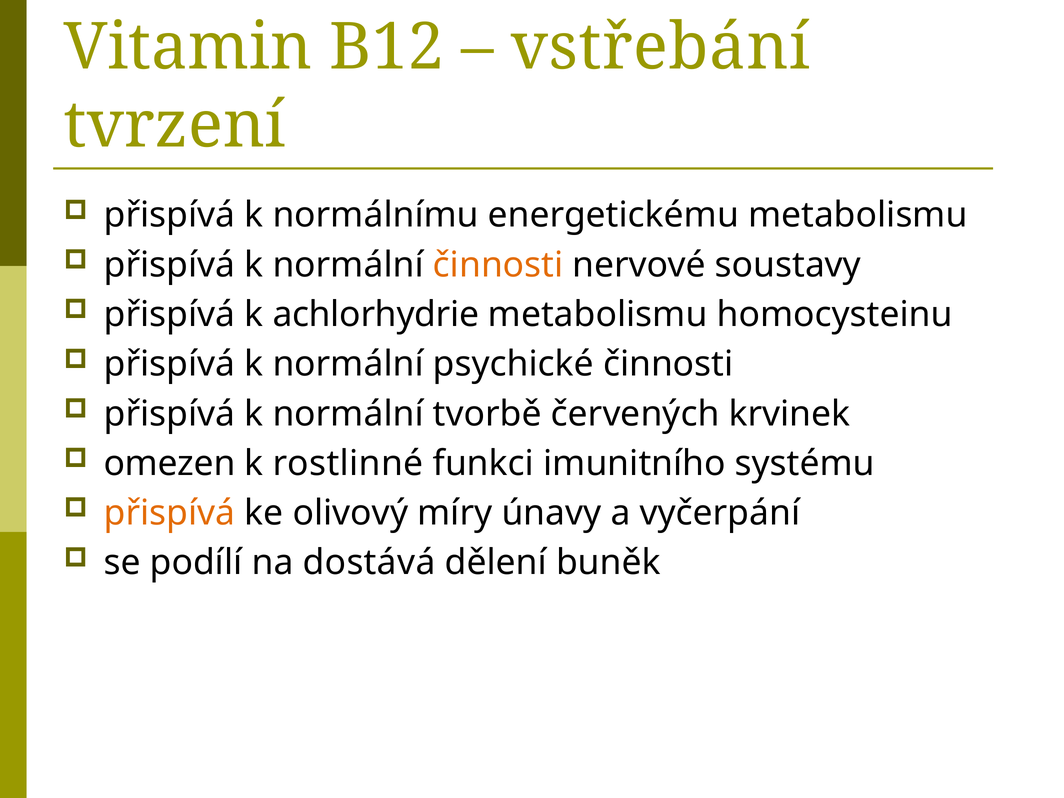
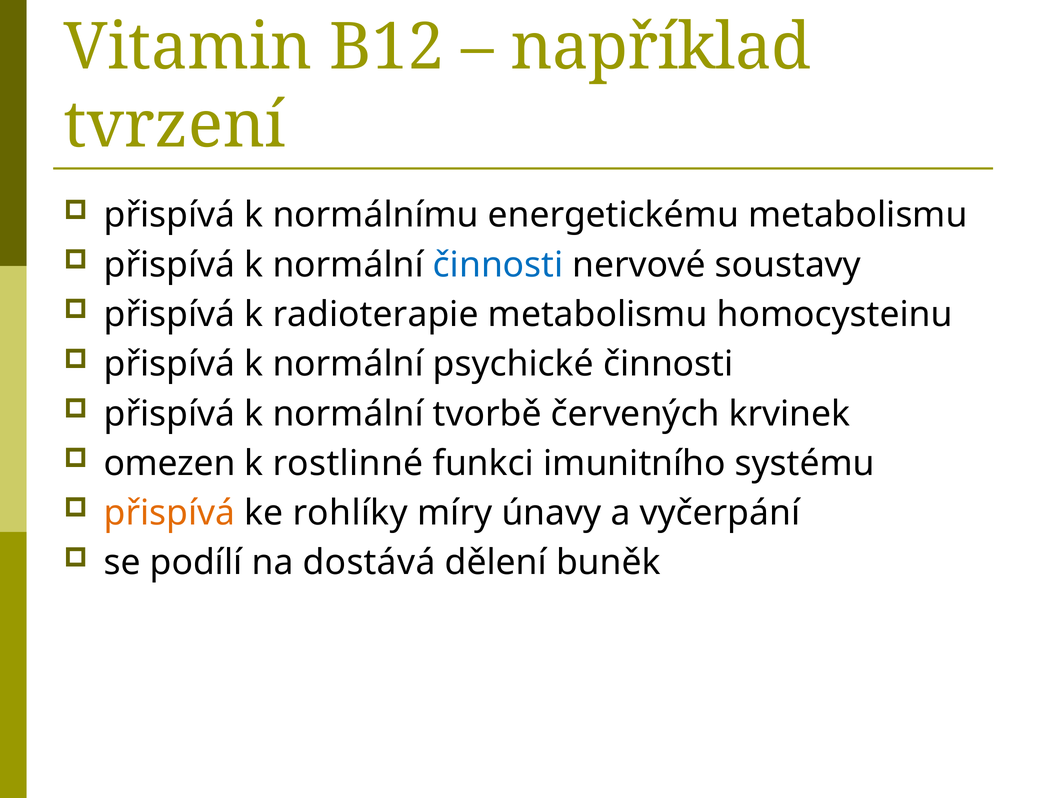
vstřebání: vstřebání -> například (661, 47)
činnosti colour: orange -> blue (498, 265)
achlorhydrie: achlorhydrie -> radioterapie (376, 315)
olivový: olivový -> rohlíky (350, 513)
